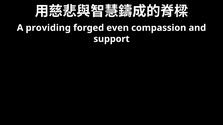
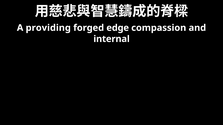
even: even -> edge (118, 28)
support: support -> internal (112, 39)
